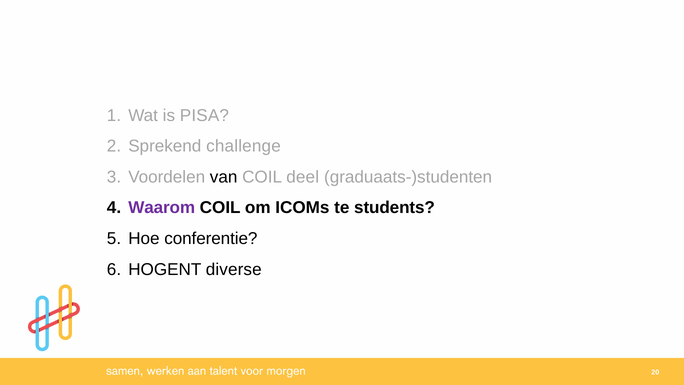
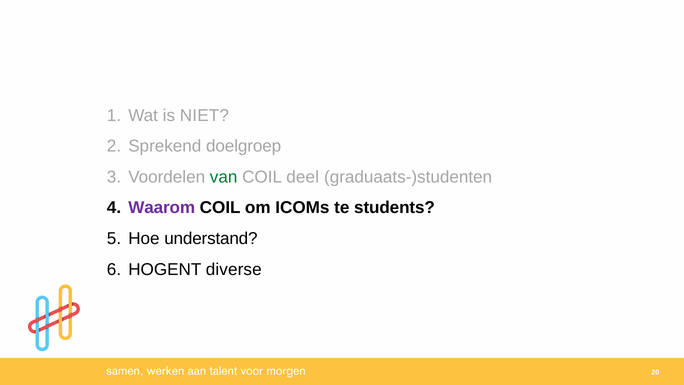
PISA: PISA -> NIET (204, 115)
challenge: challenge -> doelgroep (244, 146)
van colour: black -> green (224, 177)
conferentie: conferentie -> understand (211, 238)
